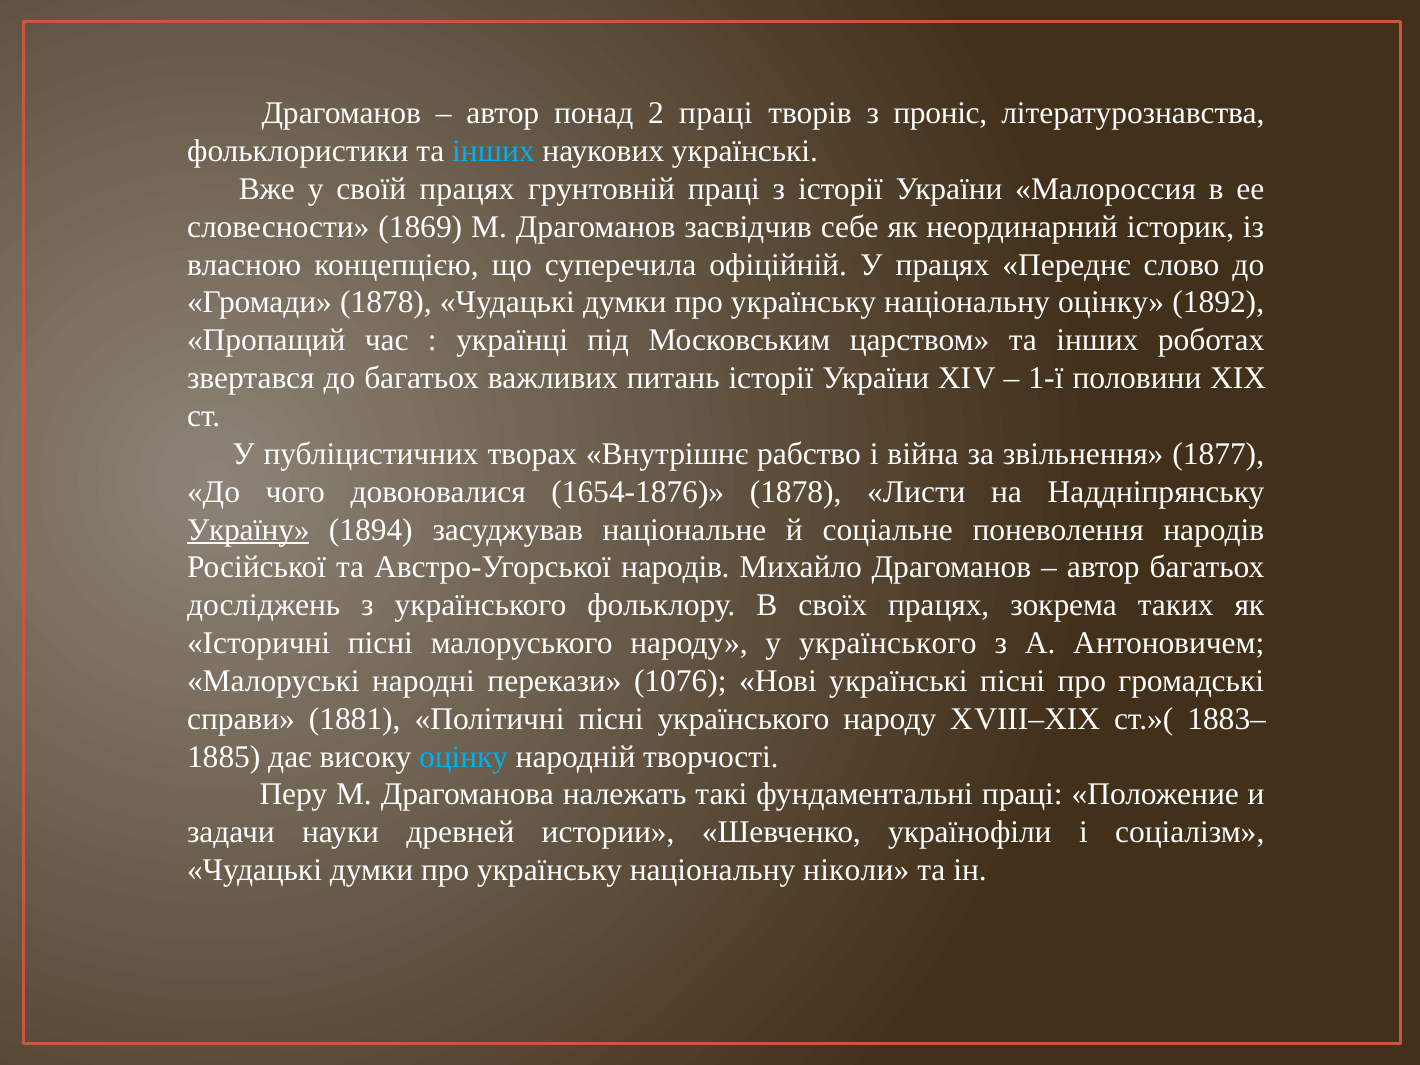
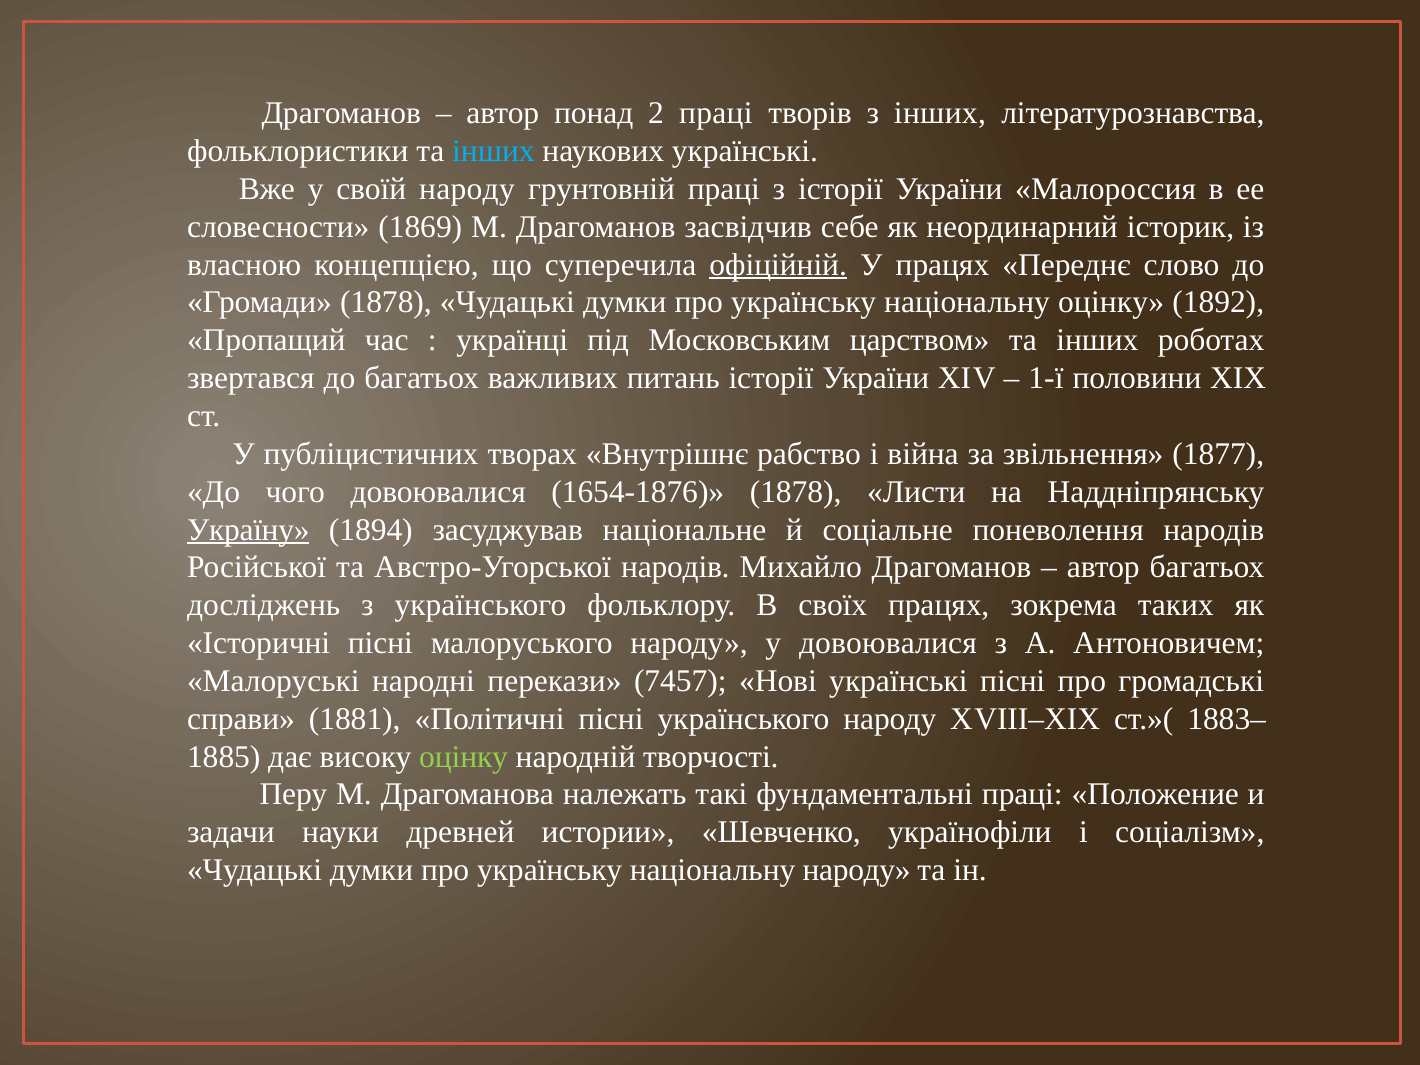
з проніс: проніс -> інших (940, 113)
своїй працях: працях -> народу (467, 189)
офіційній underline: none -> present (778, 265)
у українського: українського -> довоювалися (888, 643)
1076: 1076 -> 7457 (680, 681)
оцінку colour: light blue -> light green (464, 757)
національну ніколи: ніколи -> народу (857, 870)
